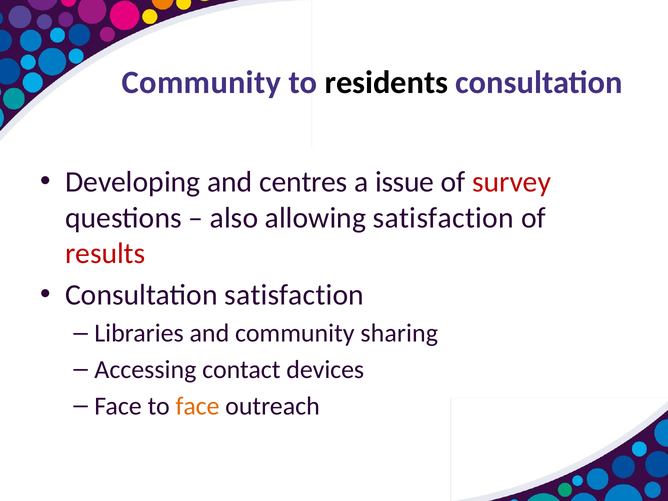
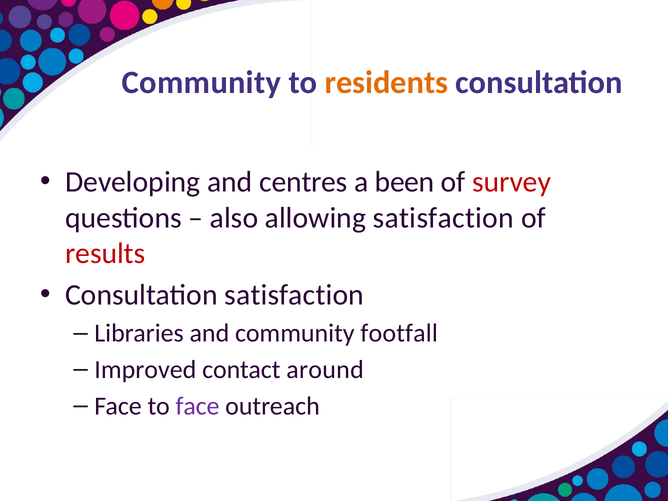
residents colour: black -> orange (386, 82)
issue: issue -> been (405, 182)
sharing: sharing -> footfall (399, 333)
Accessing: Accessing -> Improved (145, 370)
devices: devices -> around (325, 370)
face colour: orange -> purple (198, 406)
